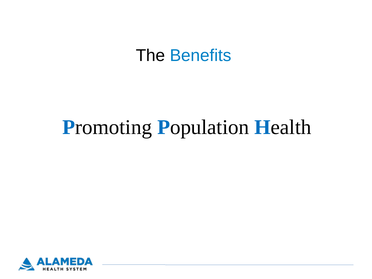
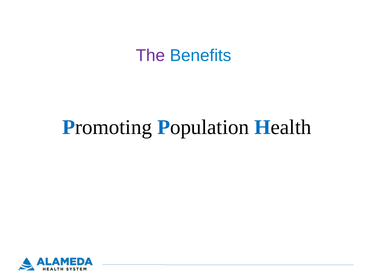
The colour: black -> purple (150, 56)
